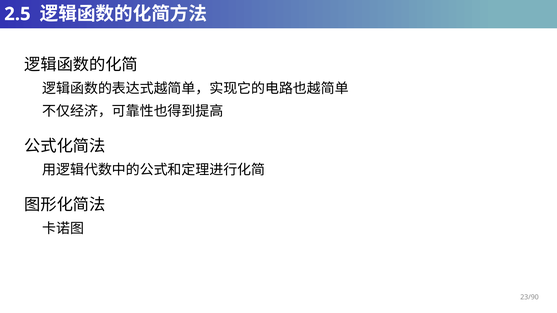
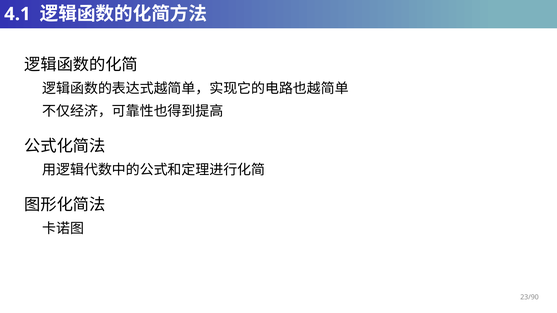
2.5: 2.5 -> 4.1 (17, 14)
